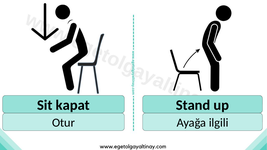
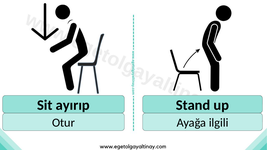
kapat: kapat -> ayırıp (73, 105)
